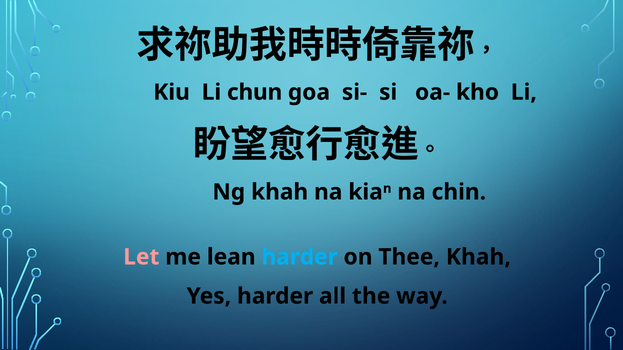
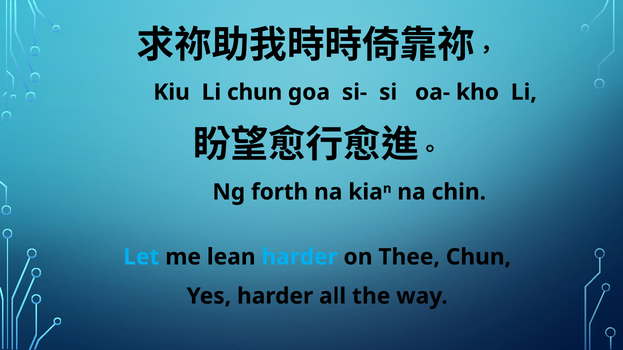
Ng khah: khah -> forth (280, 192)
Let colour: pink -> light blue (141, 257)
Thee Khah: Khah -> Chun (478, 257)
